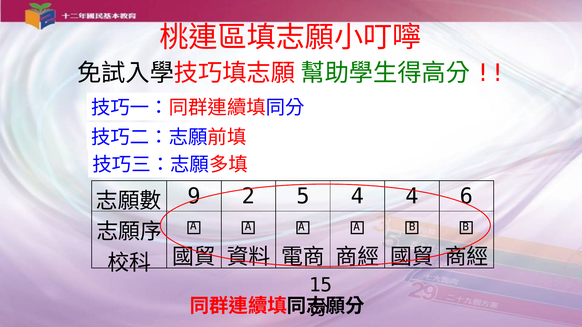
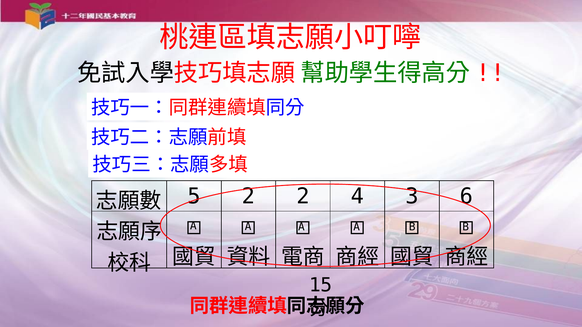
9: 9 -> 5 (194, 196)
2 5: 5 -> 2 (303, 196)
4 4: 4 -> 3 (412, 196)
